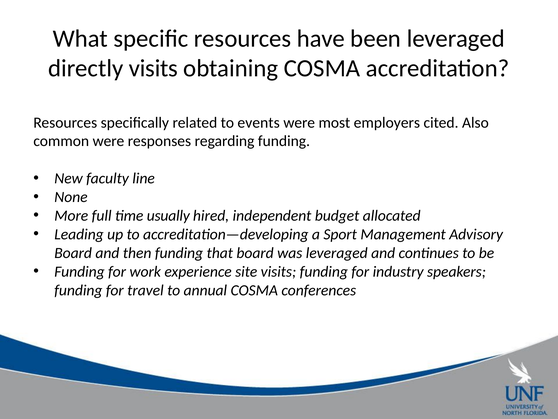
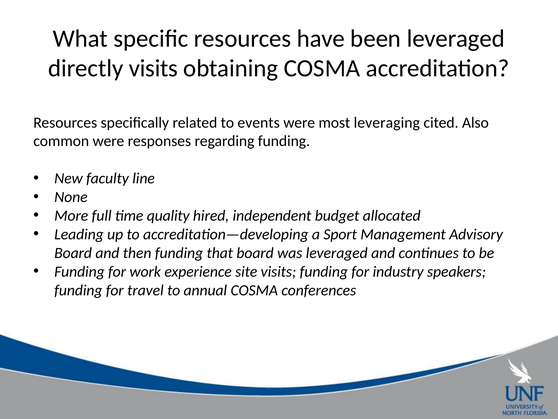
employers: employers -> leveraging (387, 122)
usually: usually -> quality (168, 215)
